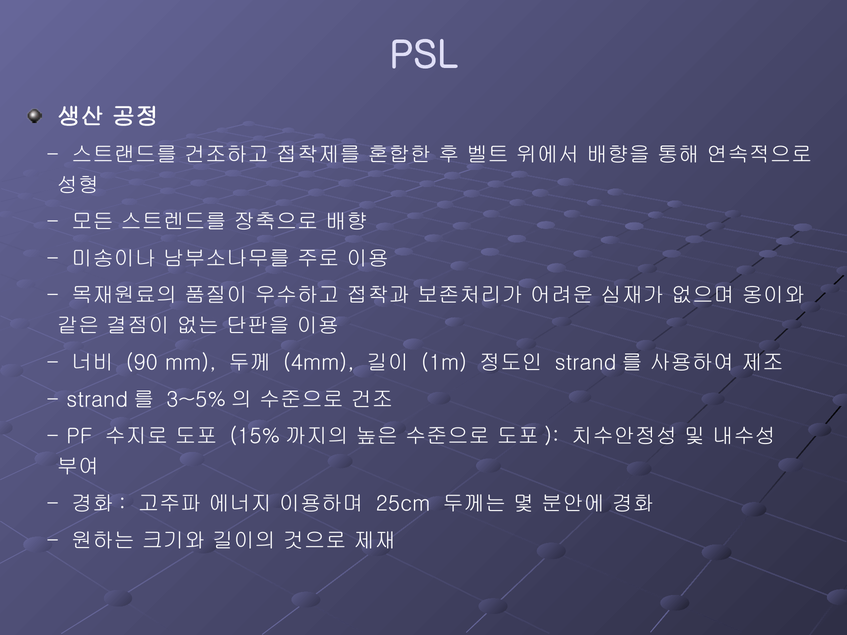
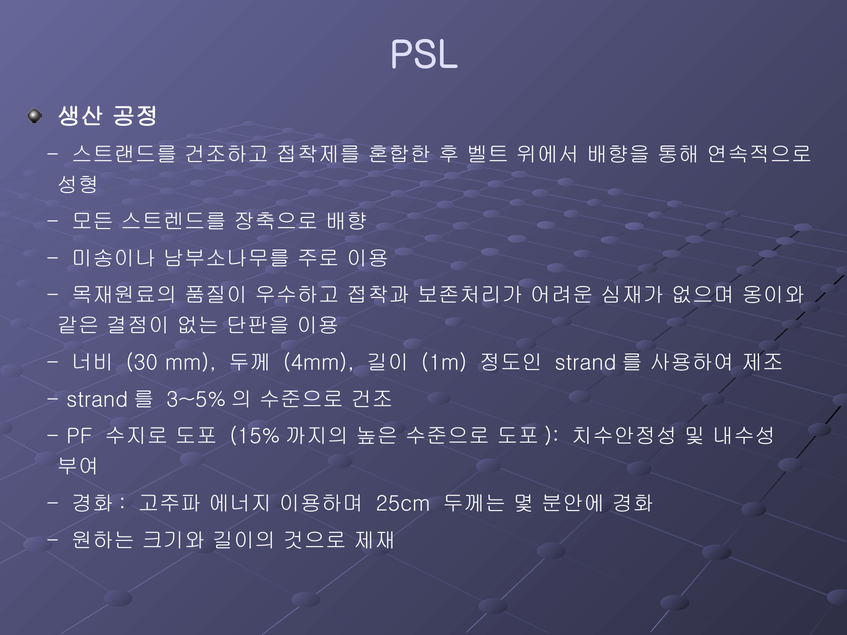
90: 90 -> 30 (142, 363)
